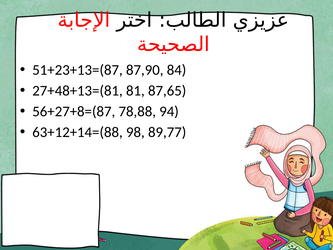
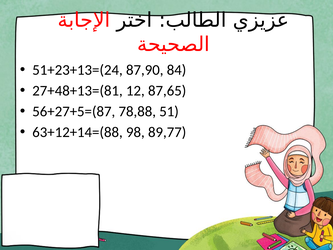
51+23+13=(87: 51+23+13=(87 -> 51+23+13=(24 (78, 70)
81: 81 -> 12 (135, 91)
56+27+8=(87: 56+27+8=(87 -> 56+27+5=(87 (74, 111)
94: 94 -> 51 (169, 111)
